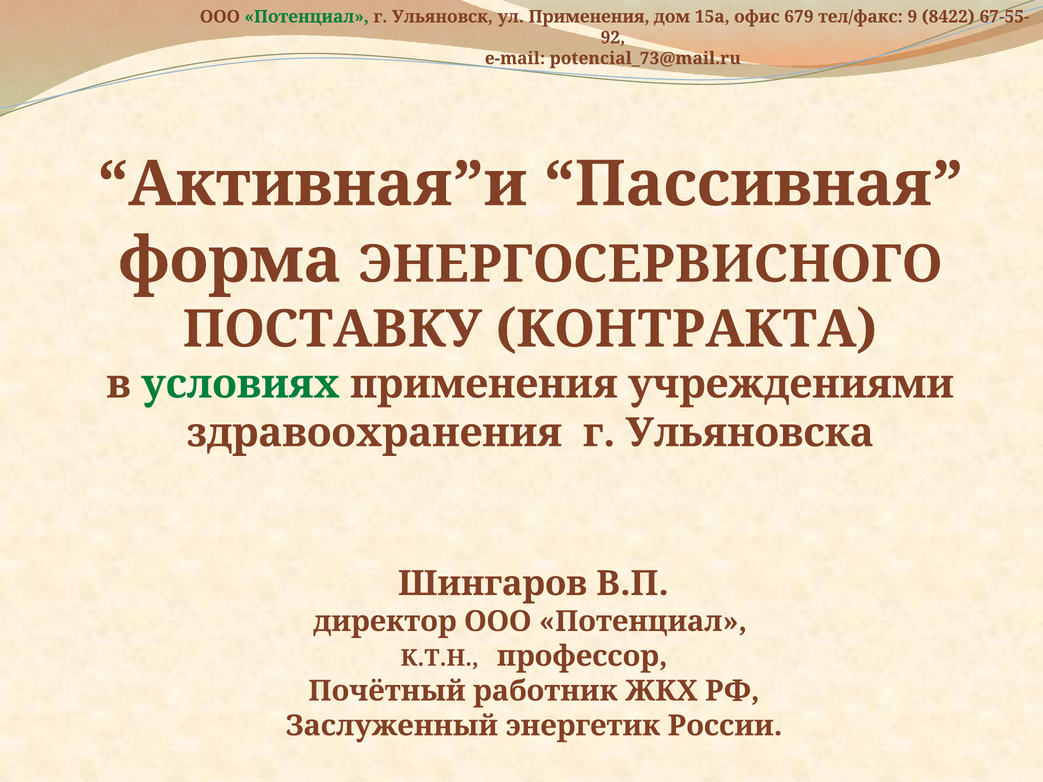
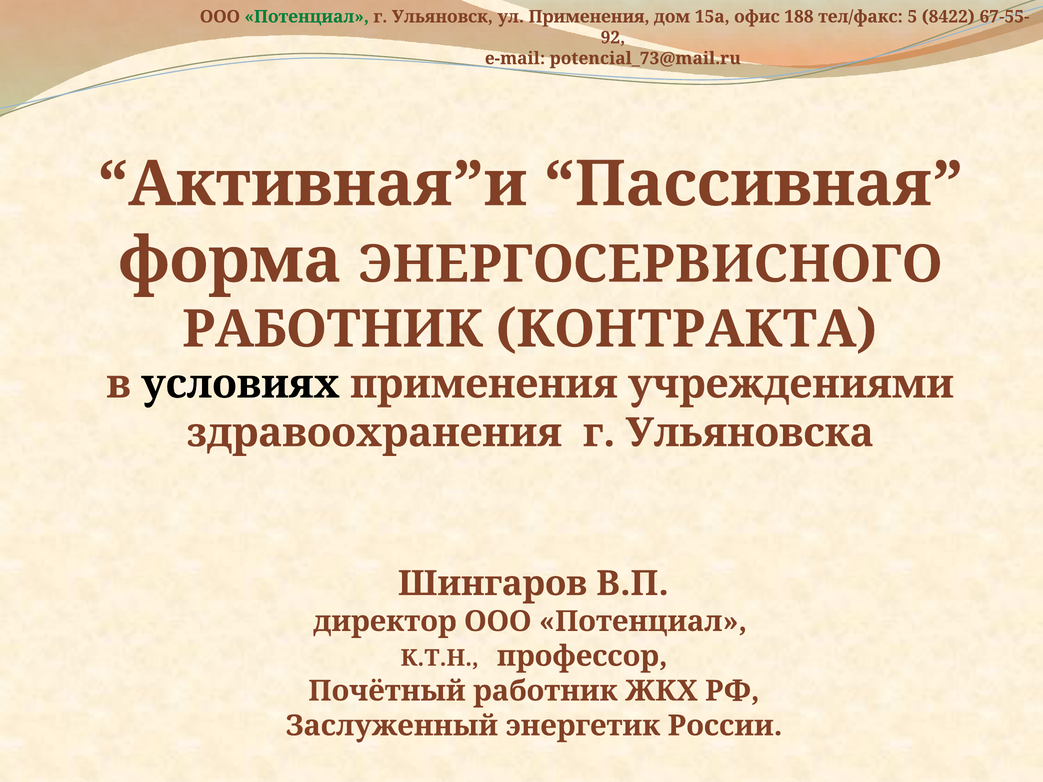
679: 679 -> 188 (799, 17)
9: 9 -> 5 (912, 17)
ПОСТАВКУ: ПОСТАВКУ -> РАБОТНИК (333, 329)
условиях colour: green -> black (240, 384)
